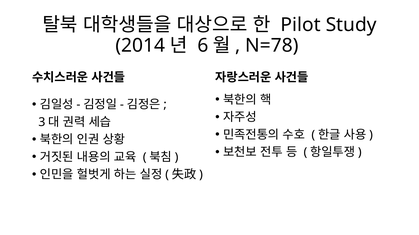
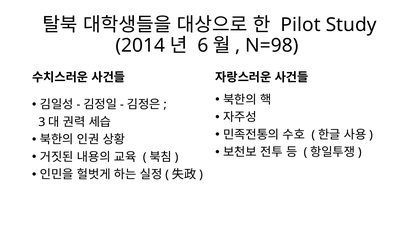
N=78: N=78 -> N=98 (272, 46)
